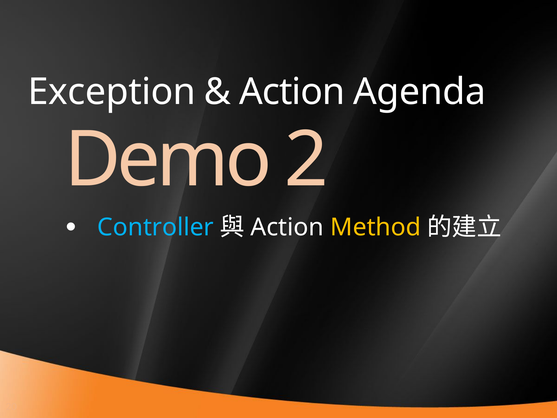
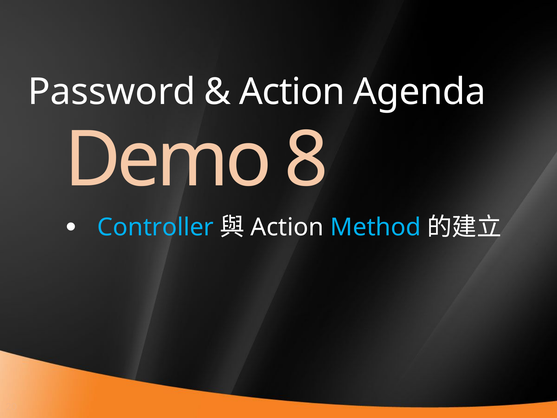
Exception: Exception -> Password (112, 92)
2: 2 -> 8 (306, 160)
Method colour: yellow -> light blue (376, 227)
